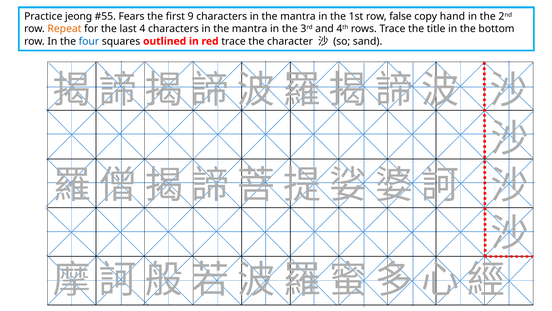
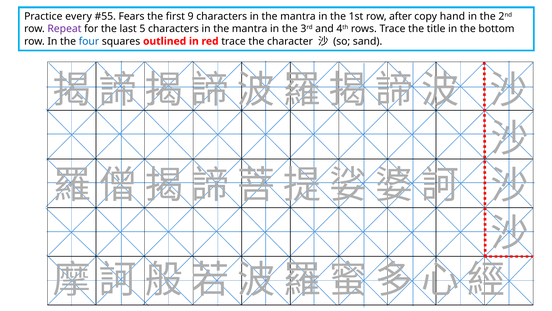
jeong: jeong -> every (79, 16)
false: false -> after (401, 16)
Repeat colour: orange -> purple (64, 29)
4: 4 -> 5 (142, 29)
